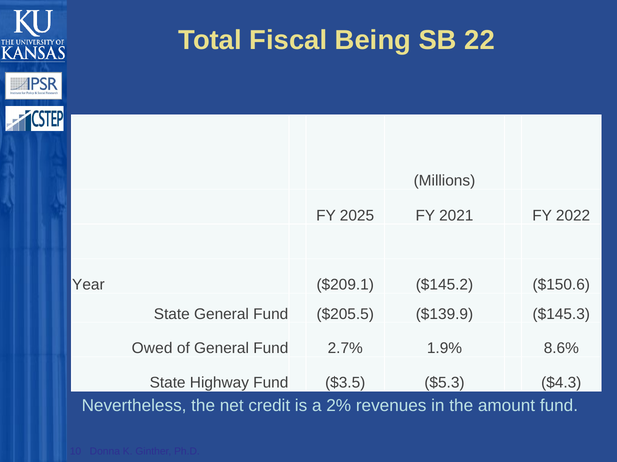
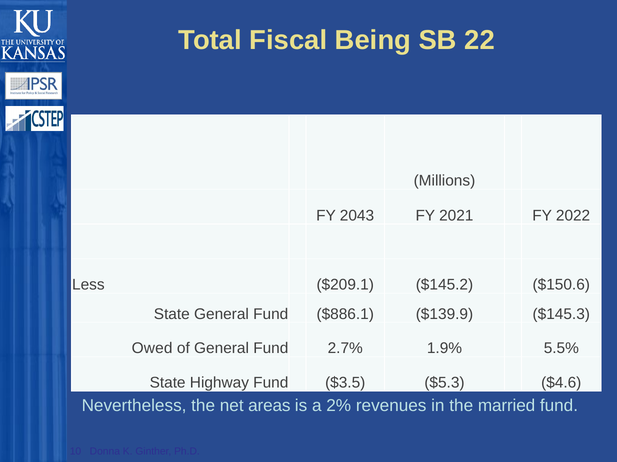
2025: 2025 -> 2043 (357, 216)
Year: Year -> Less (88, 285)
$205.5: $205.5 -> $886.1 (345, 314)
8.6%: 8.6% -> 5.5% (561, 349)
$4.3: $4.3 -> $4.6 (561, 383)
credit: credit -> areas (269, 406)
amount: amount -> married (507, 406)
